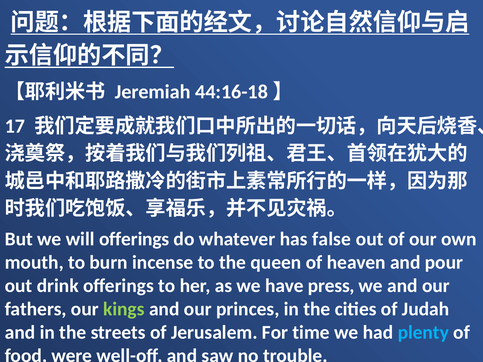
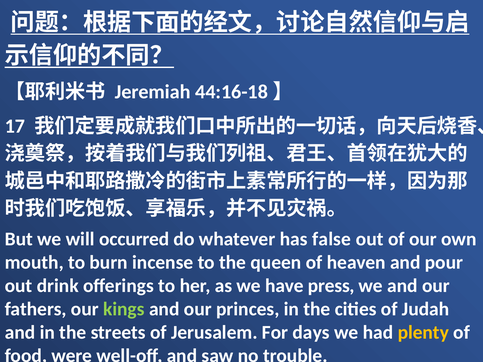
will offerings: offerings -> occurred (134, 239)
time: time -> days (311, 333)
plenty colour: light blue -> yellow (423, 333)
